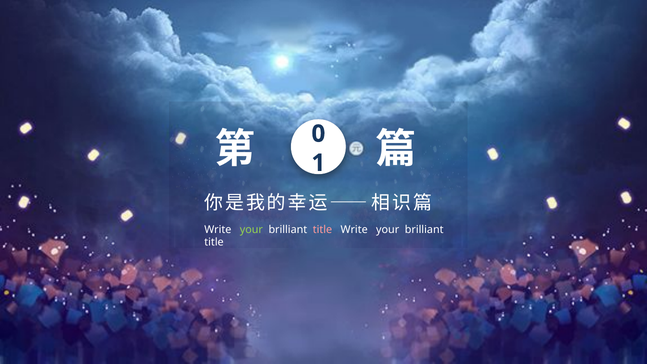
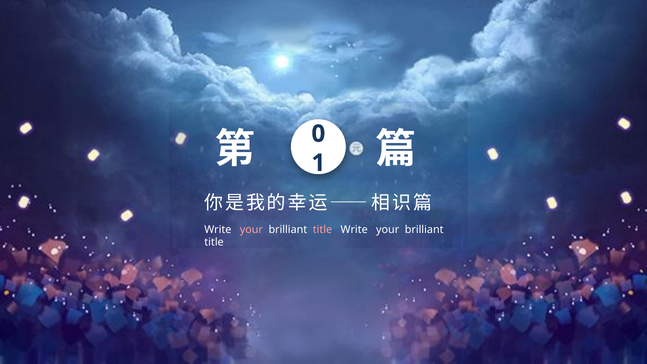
your colour: light green -> pink (251, 229)
